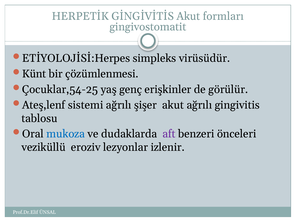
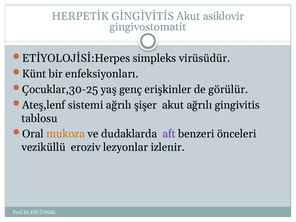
formları: formları -> asiklovir (223, 16)
çözümlenmesi: çözümlenmesi -> enfeksiyonları (102, 74)
Çocuklar,54-25: Çocuklar,54-25 -> Çocuklar,30-25 (60, 89)
mukoza colour: blue -> orange (66, 134)
